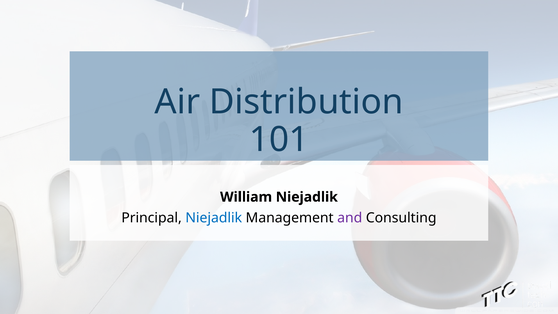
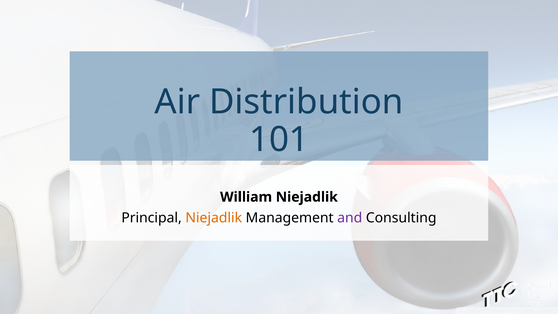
Niejadlik colour: blue -> orange (214, 218)
